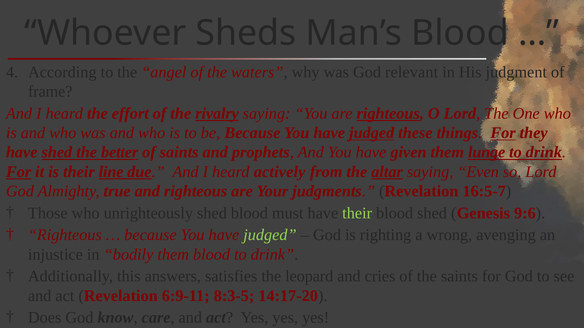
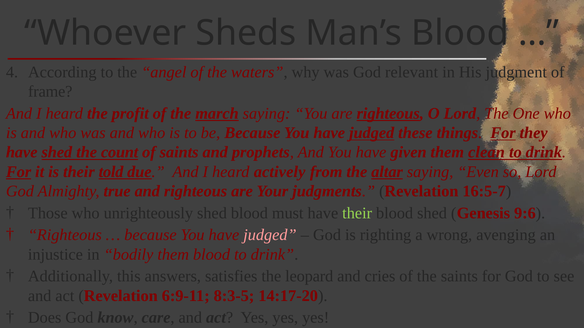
effort: effort -> profit (130, 114)
rivalry: rivalry -> march (217, 114)
better: better -> count (120, 153)
lunge: lunge -> clean (486, 153)
line: line -> told (111, 172)
judged colour: light green -> pink (270, 235)
